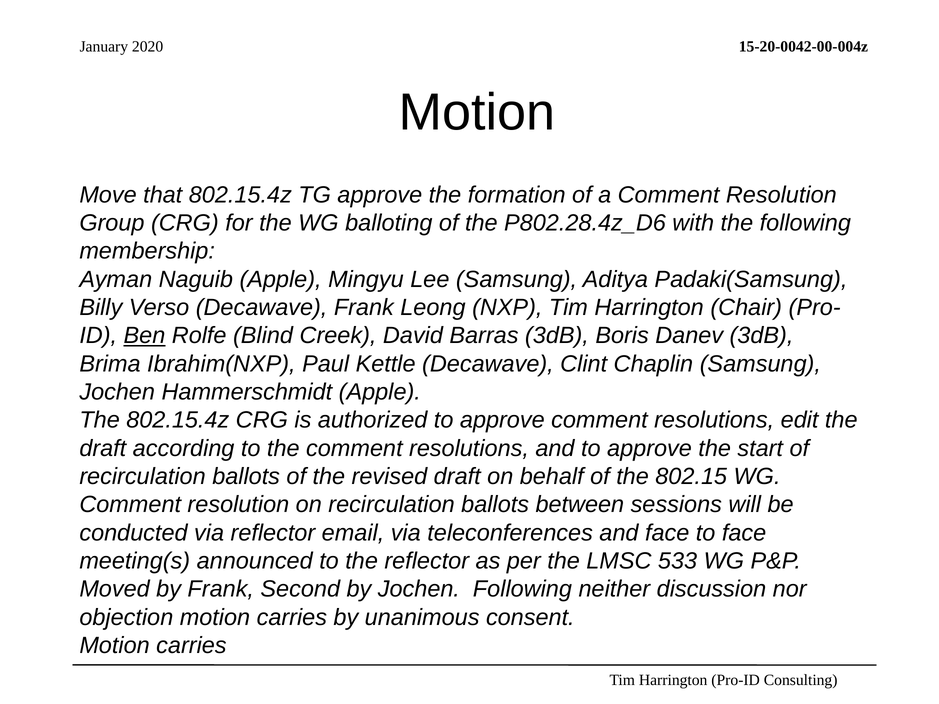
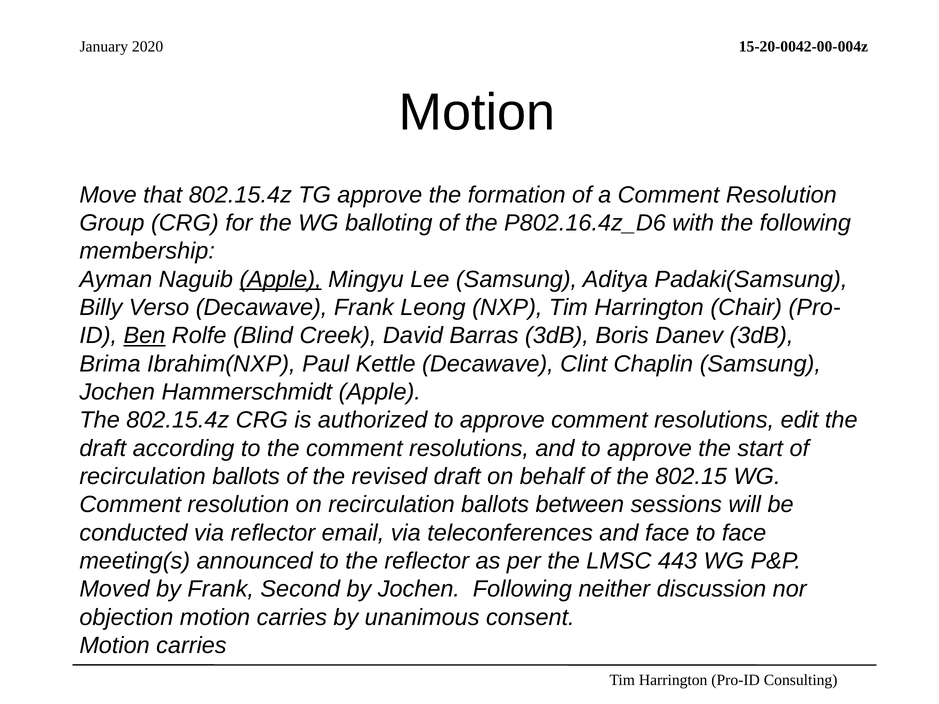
P802.28.4z_D6: P802.28.4z_D6 -> P802.16.4z_D6 (585, 223)
Apple underline: none -> present (281, 279)
533: 533 -> 443 (678, 561)
